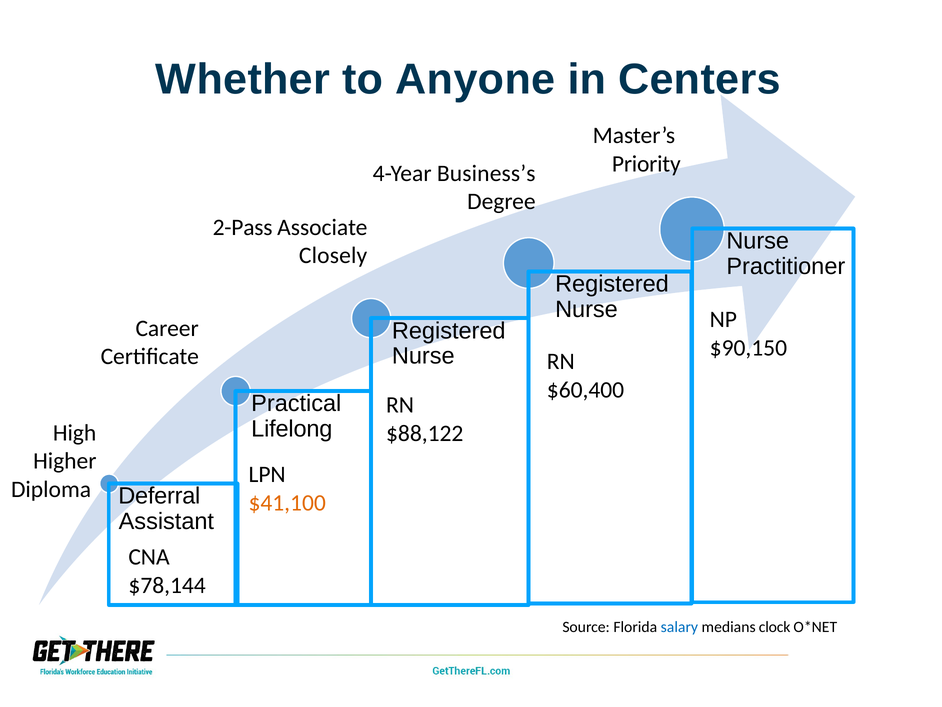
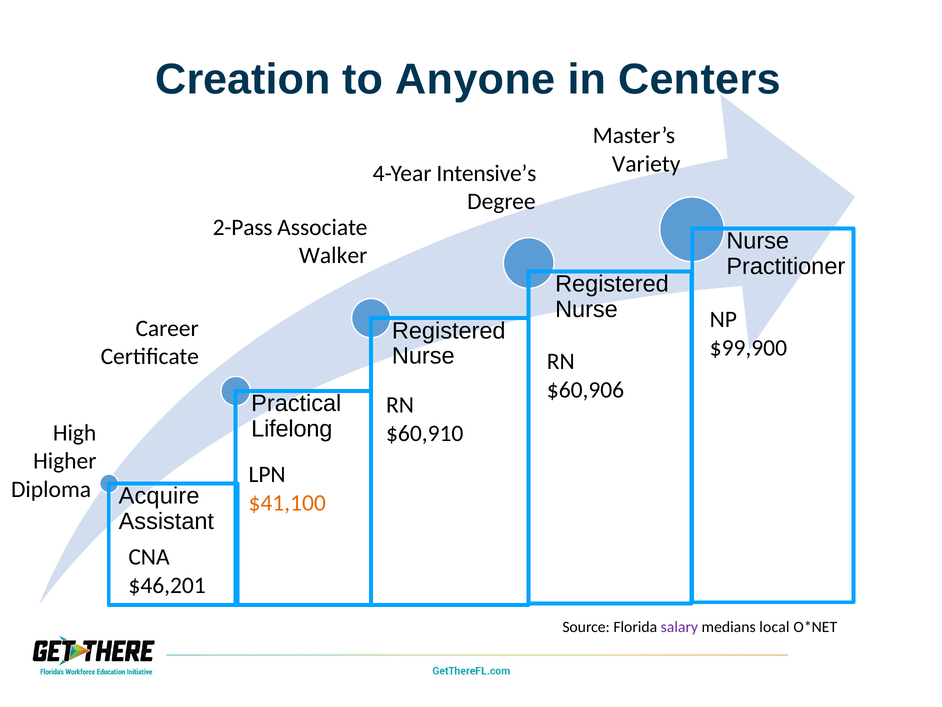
Whether: Whether -> Creation (243, 79)
Priority: Priority -> Variety (646, 164)
Business’s: Business’s -> Intensive’s (486, 173)
Closely: Closely -> Walker (333, 255)
$90,150: $90,150 -> $99,900 (748, 348)
$60,400: $60,400 -> $60,906 (586, 390)
$88,122: $88,122 -> $60,910 (425, 433)
Deferral: Deferral -> Acquire (159, 496)
$78,144: $78,144 -> $46,201 (167, 585)
salary colour: blue -> purple (679, 627)
clock: clock -> local (774, 627)
